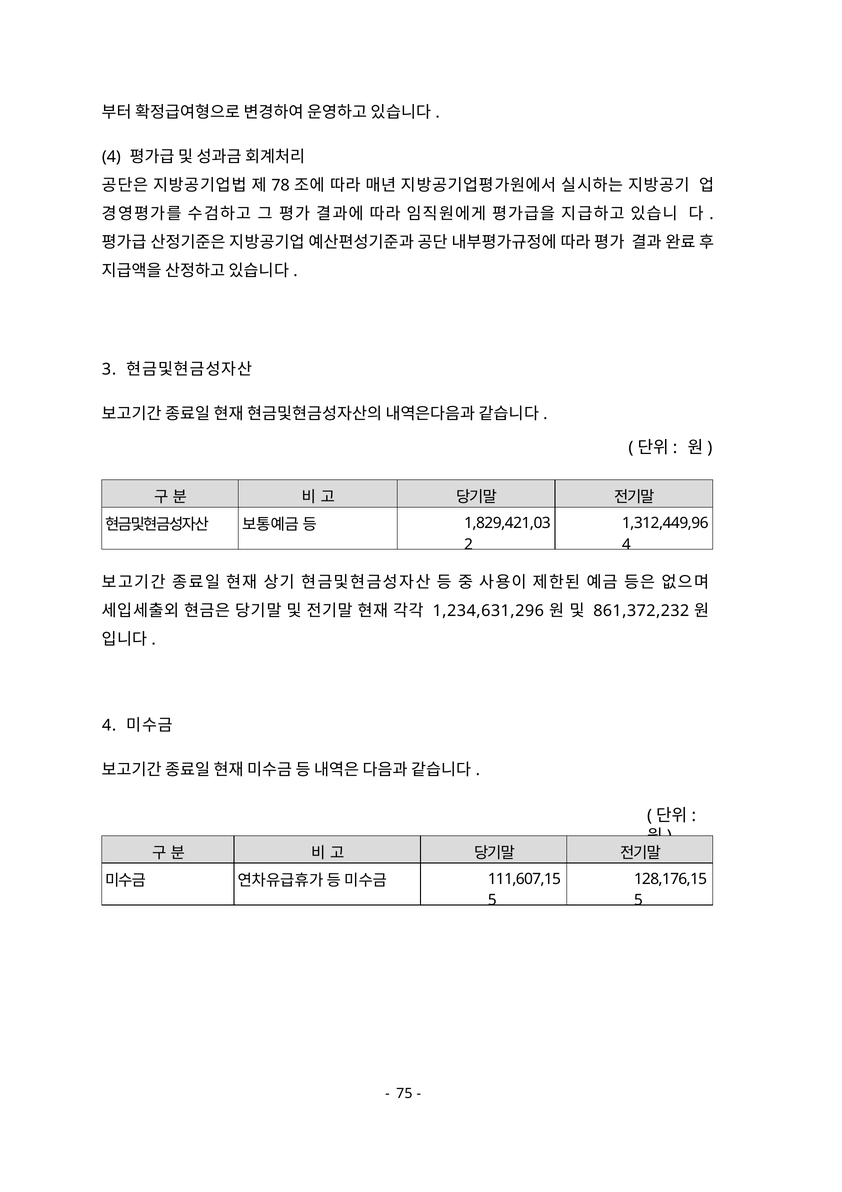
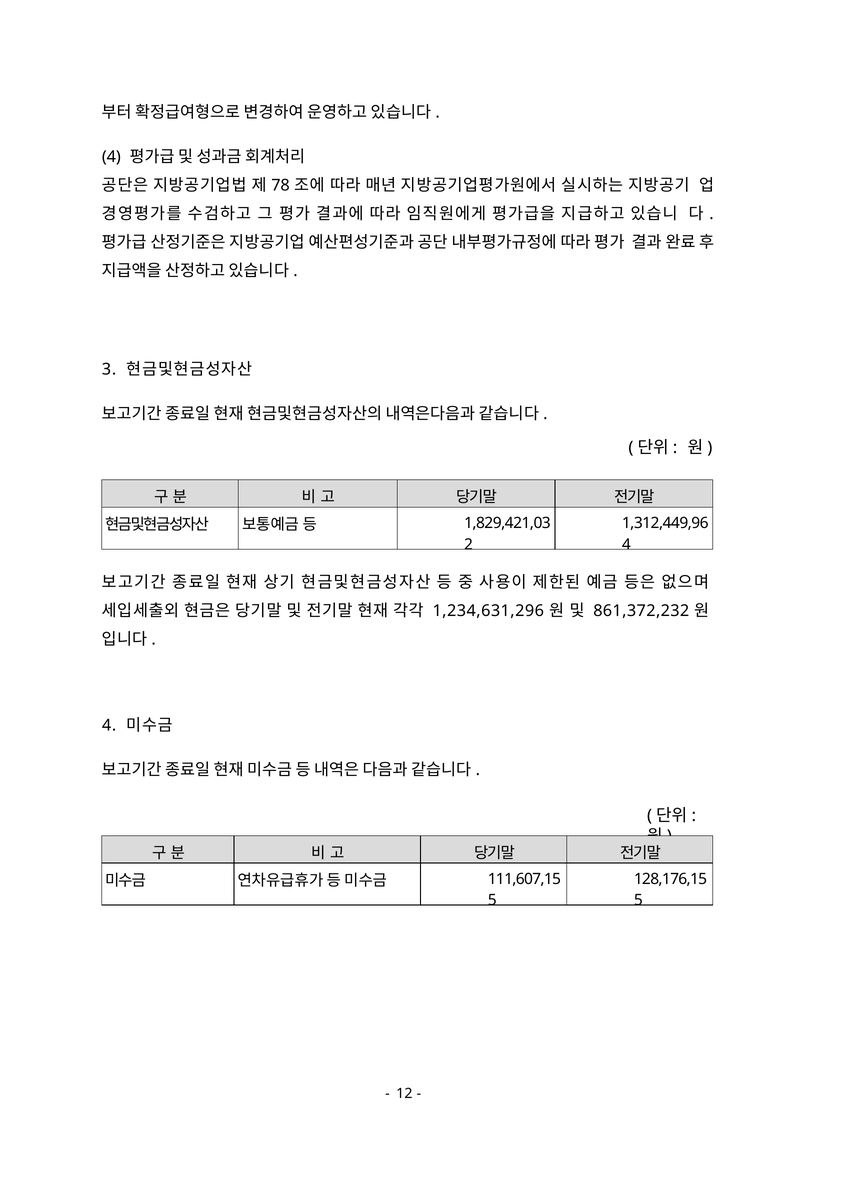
75: 75 -> 12 (404, 1093)
